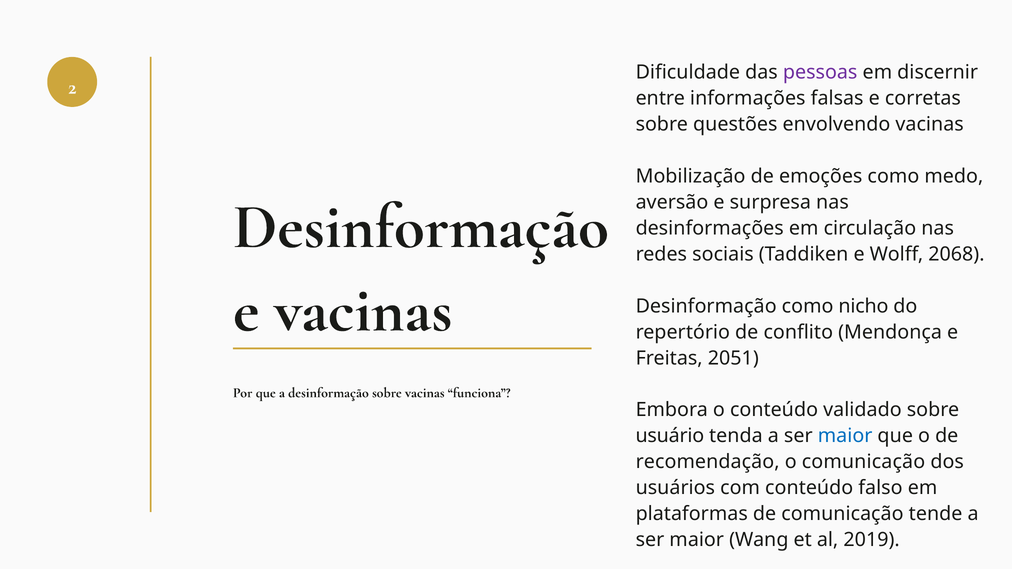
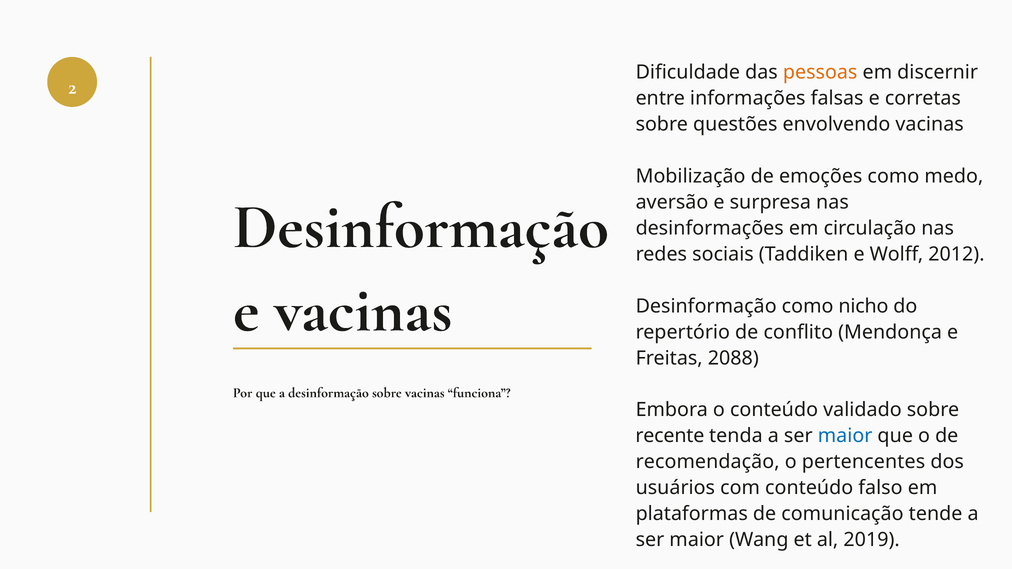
pessoas colour: purple -> orange (820, 72)
2068: 2068 -> 2012 (956, 254)
2051: 2051 -> 2088 (733, 358)
usuário: usuário -> recente (670, 436)
o comunicação: comunicação -> pertencentes (863, 462)
